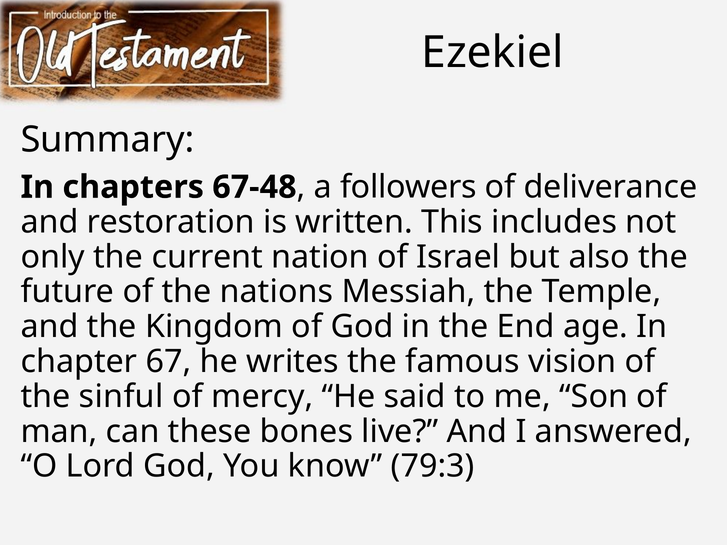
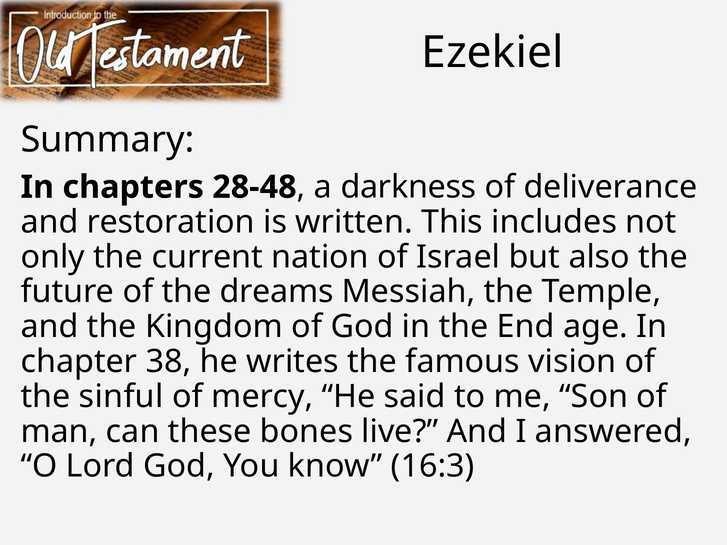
67-48: 67-48 -> 28-48 (254, 187)
followers: followers -> darkness (408, 187)
nations: nations -> dreams (277, 292)
67: 67 -> 38 (168, 362)
79:3: 79:3 -> 16:3 (433, 467)
